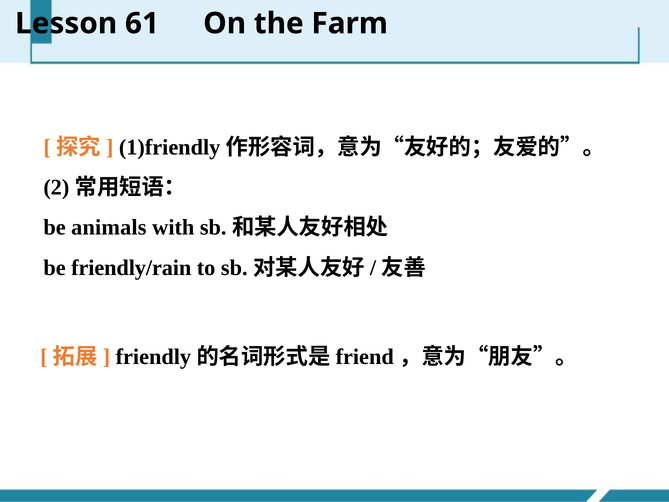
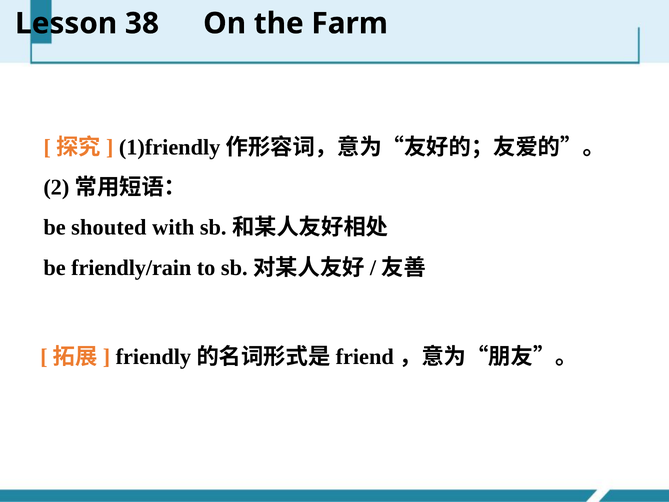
61: 61 -> 38 (142, 23)
animals: animals -> shouted (109, 227)
